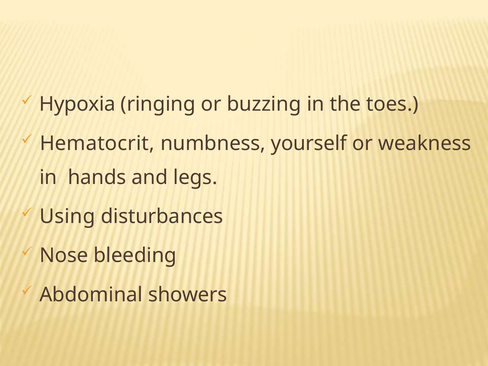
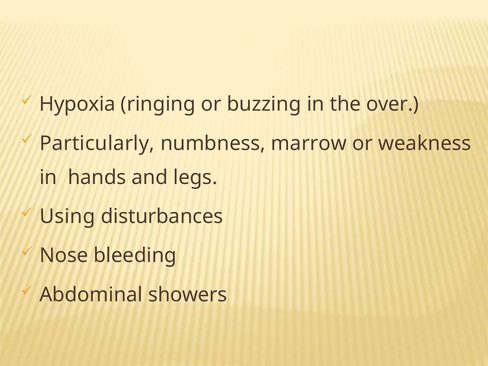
toes: toes -> over (393, 104)
Hematocrit: Hematocrit -> Particularly (97, 143)
yourself: yourself -> marrow (309, 143)
